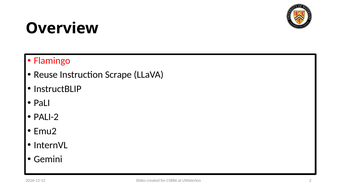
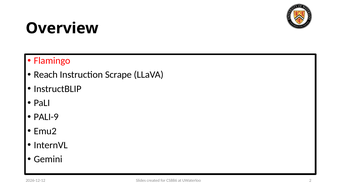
Reuse: Reuse -> Reach (46, 75)
PALI-2: PALI-2 -> PALI-9 (46, 117)
